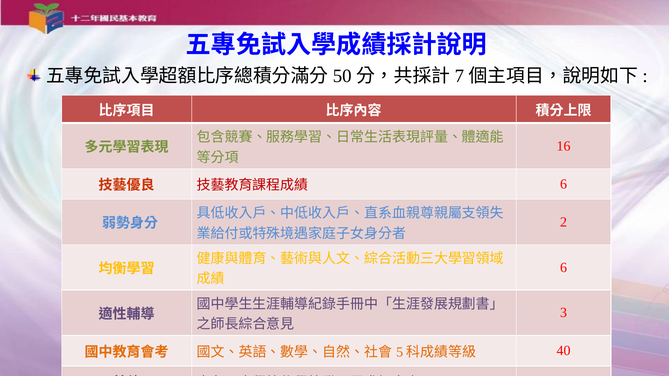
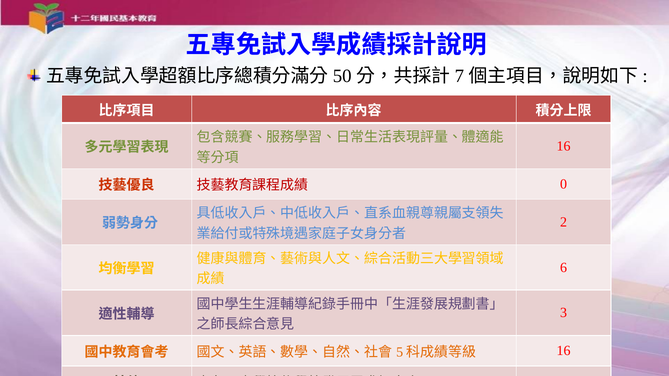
6: 6 -> 0 (564, 184)
40: 40 -> 16 (564, 351)
